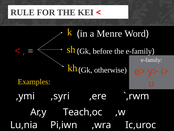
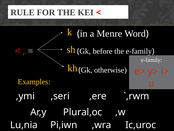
,syri: ,syri -> ,seri (60, 96)
Teach,oc: Teach,oc -> Plural,oc (83, 112)
